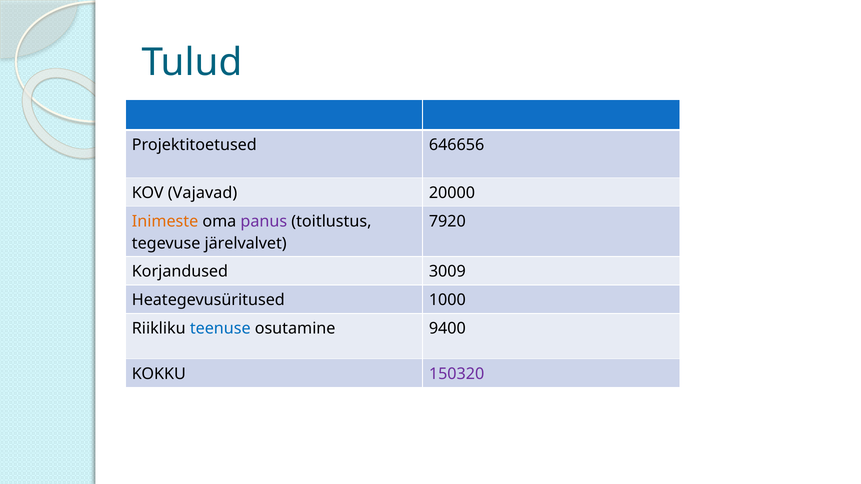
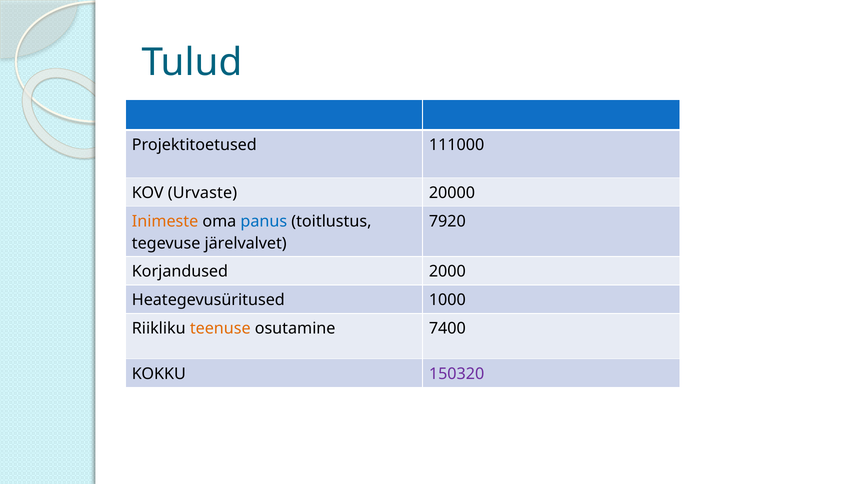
646656: 646656 -> 111000 (457, 145)
Vajavad: Vajavad -> Urvaste (203, 193)
panus colour: purple -> blue (264, 221)
3009: 3009 -> 2000 (447, 272)
teenuse colour: blue -> orange (220, 329)
9400: 9400 -> 7400 (447, 329)
